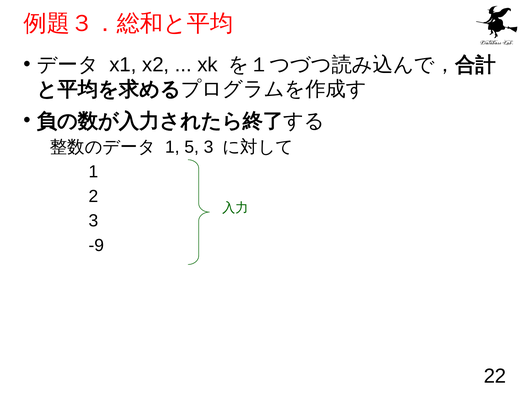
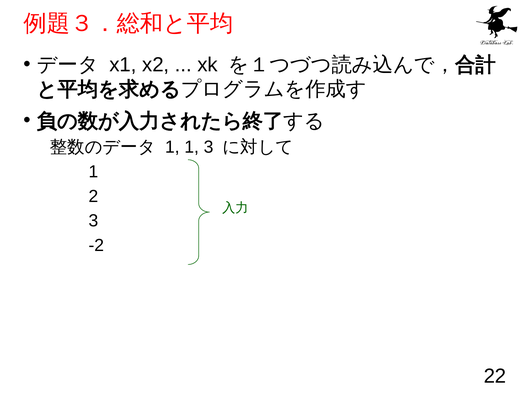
1 5: 5 -> 1 (192, 147)
-9: -9 -> -2 (96, 245)
